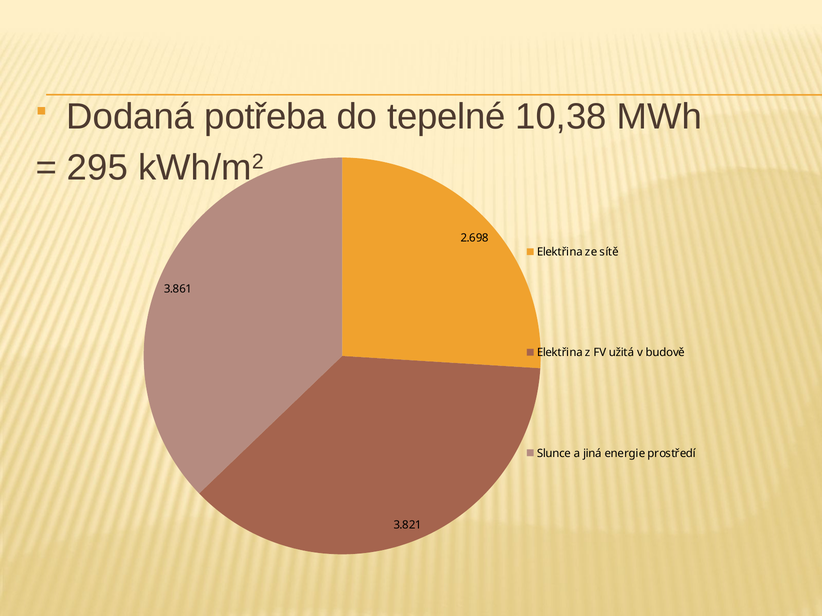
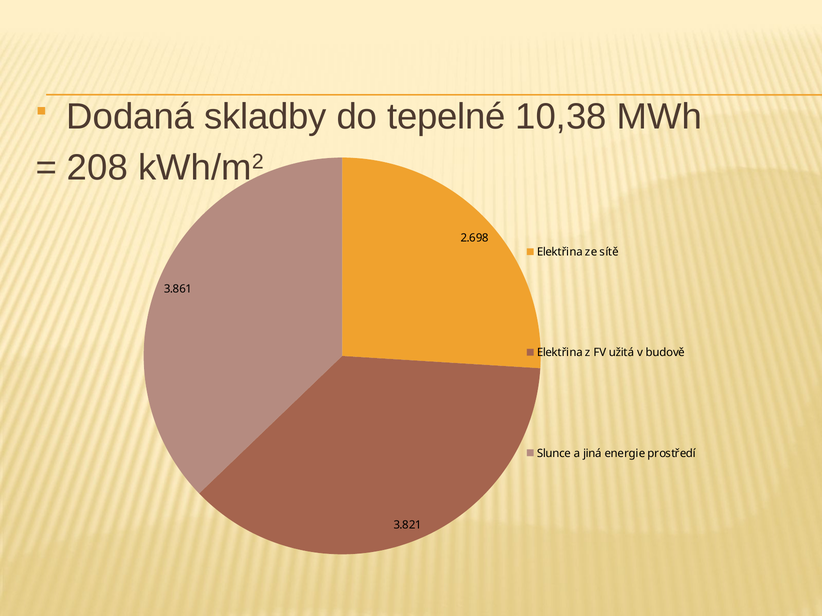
potřeba: potřeba -> skladby (266, 117)
295: 295 -> 208 (97, 168)
